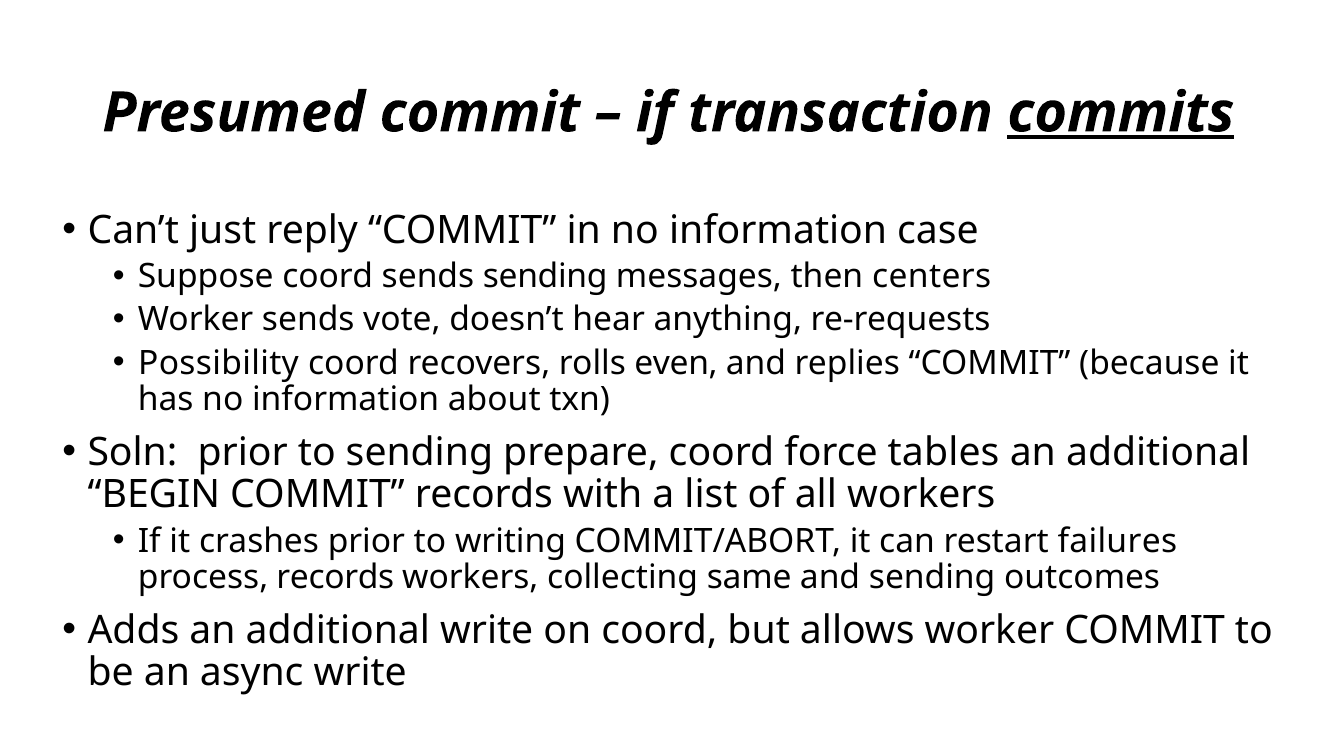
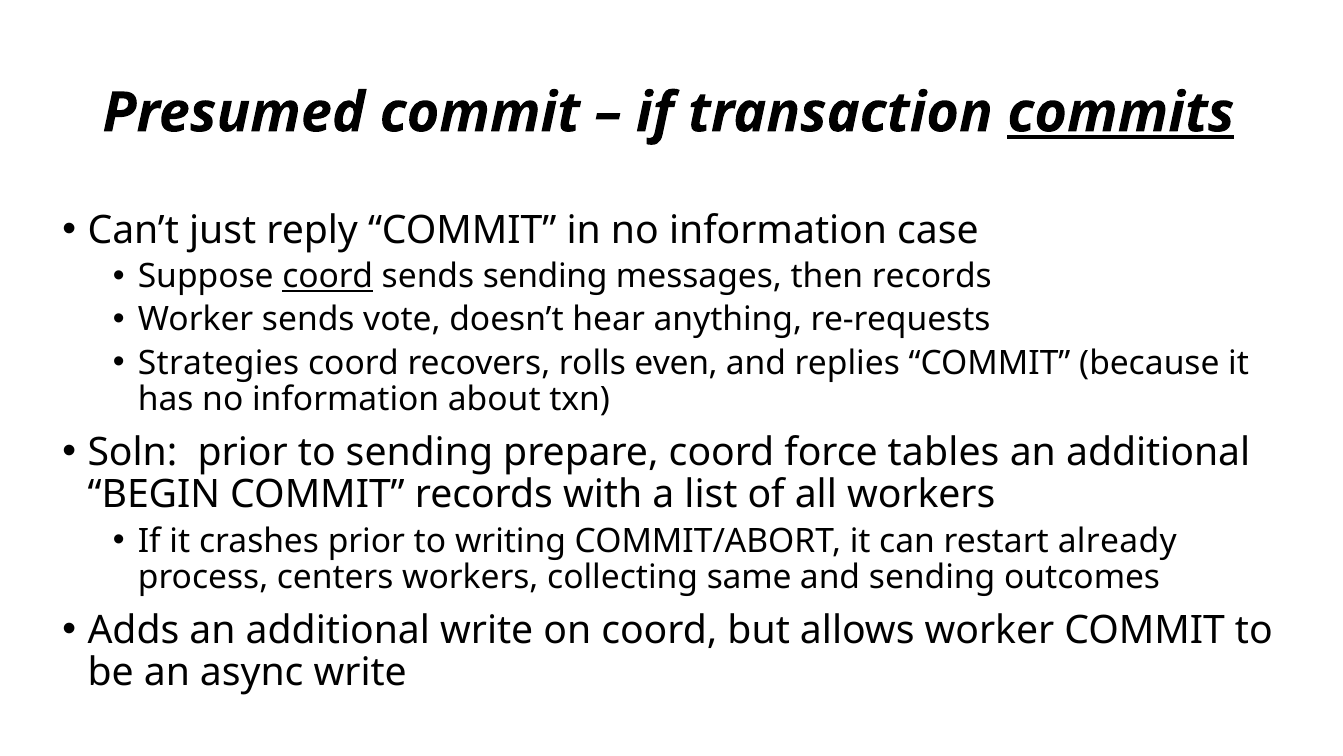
coord underline: none -> present (328, 276)
then centers: centers -> records (932, 276)
Possibility: Possibility -> Strategies (219, 363)
failures: failures -> already (1117, 541)
process records: records -> centers (335, 577)
